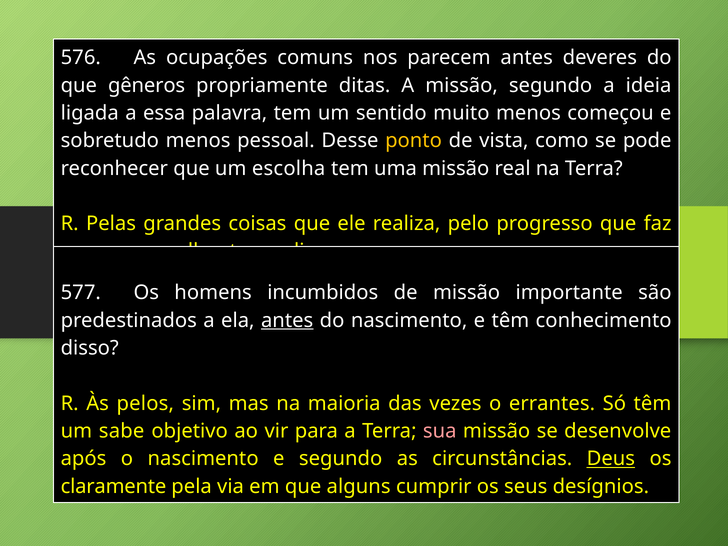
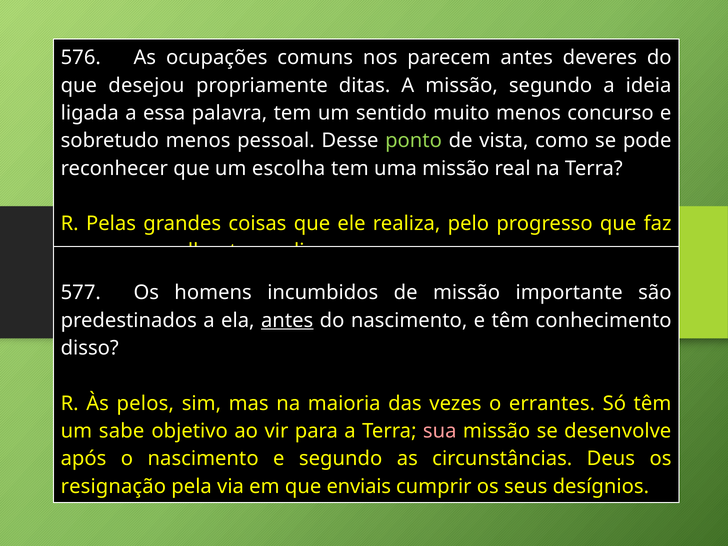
gêneros: gêneros -> desejou (146, 85)
começou: começou -> concurso (611, 113)
ponto colour: yellow -> light green (414, 141)
Deus underline: present -> none (611, 459)
claramente: claramente -> resignação (113, 486)
alguns: alguns -> enviais (359, 486)
